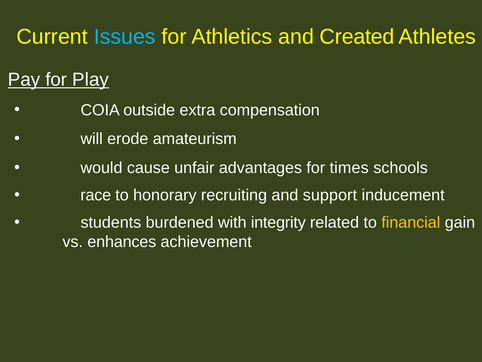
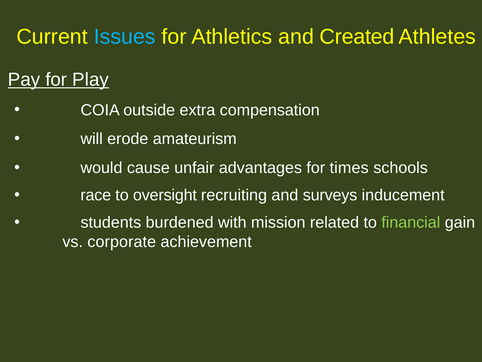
honorary: honorary -> oversight (165, 195)
support: support -> surveys (330, 195)
integrity: integrity -> mission (278, 222)
financial colour: yellow -> light green (411, 222)
enhances: enhances -> corporate (122, 242)
